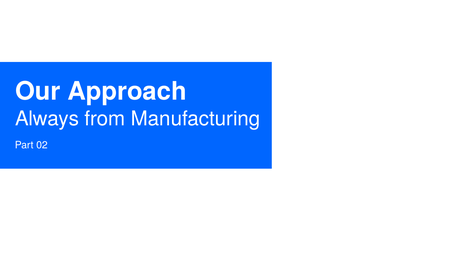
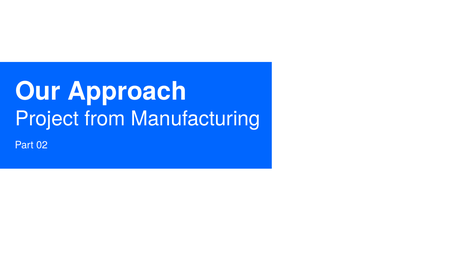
Always: Always -> Project (47, 119)
